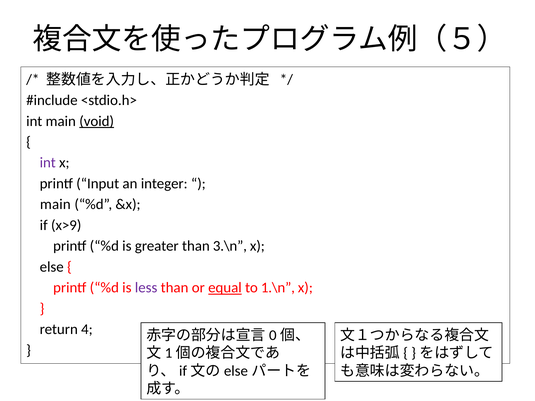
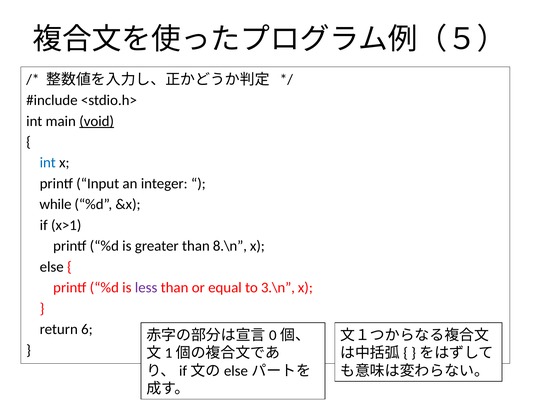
int colour: purple -> blue (48, 163)
main: main -> while (55, 205)
x>9: x>9 -> x>1 (66, 225)
3.\n: 3.\n -> 8.\n (230, 246)
equal underline: present -> none (225, 288)
1.\n: 1.\n -> 3.\n (278, 288)
4: 4 -> 6 (87, 330)
